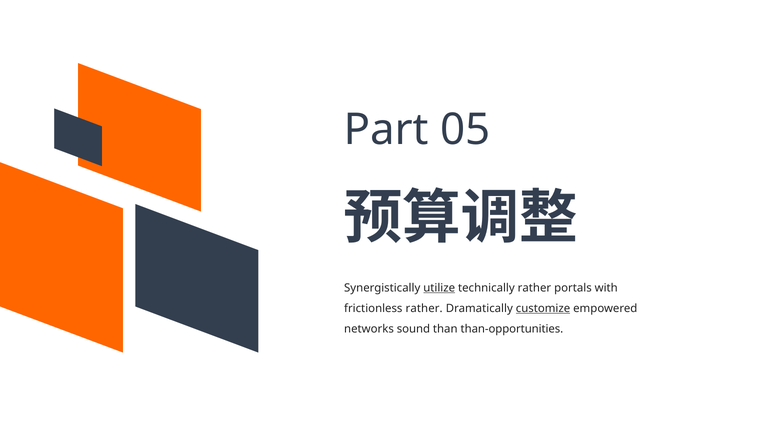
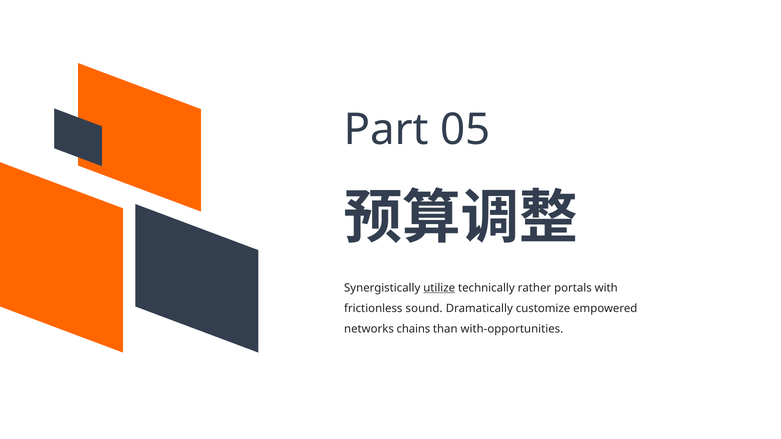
frictionless rather: rather -> sound (424, 309)
customize underline: present -> none (543, 309)
sound: sound -> chains (413, 329)
than-opportunities: than-opportunities -> with-opportunities (512, 329)
